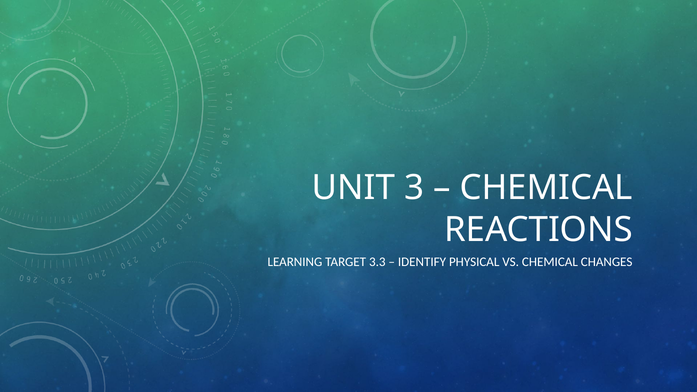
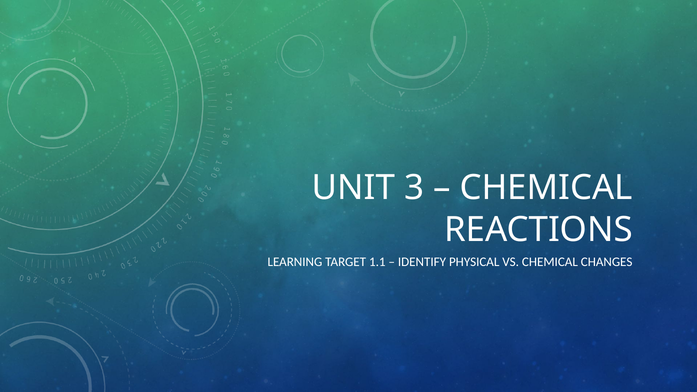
3.3: 3.3 -> 1.1 (377, 262)
